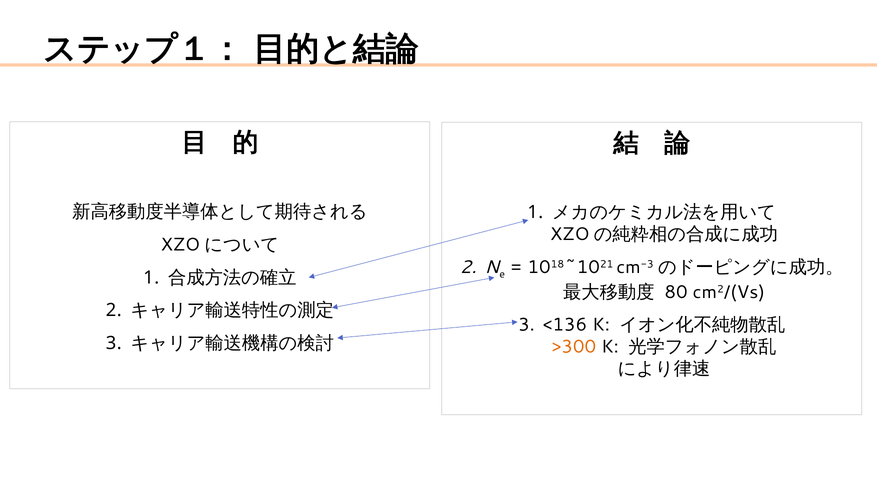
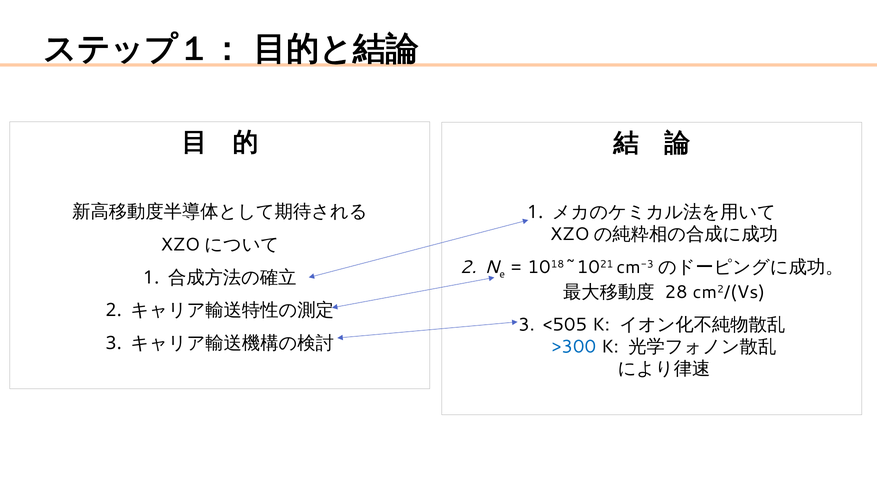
80: 80 -> 28 (676, 292)
<136: <136 -> <505 (565, 325)
>300 colour: orange -> blue (574, 347)
